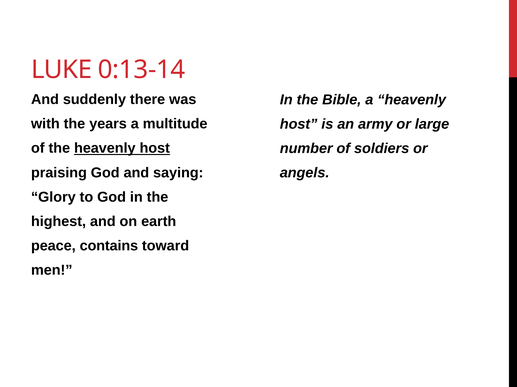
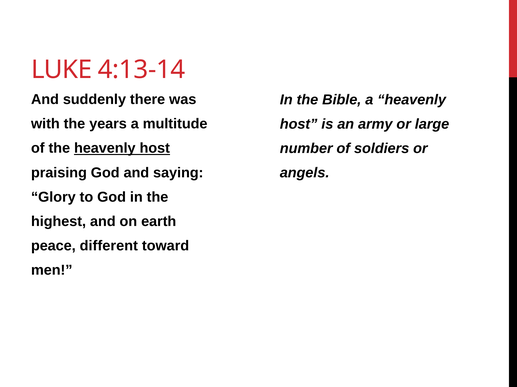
0:13-14: 0:13-14 -> 4:13-14 (142, 70)
contains: contains -> different (109, 246)
